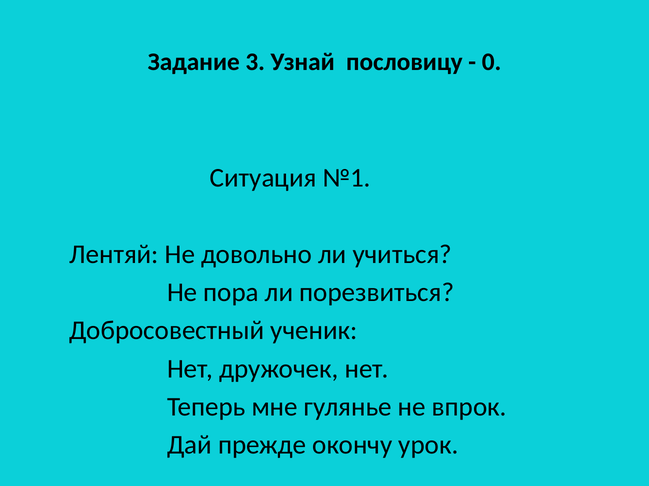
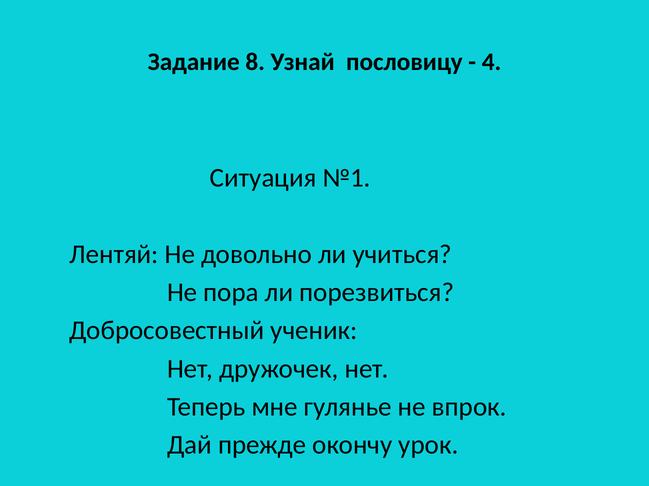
3: 3 -> 8 (255, 62)
0: 0 -> 4 (492, 62)
